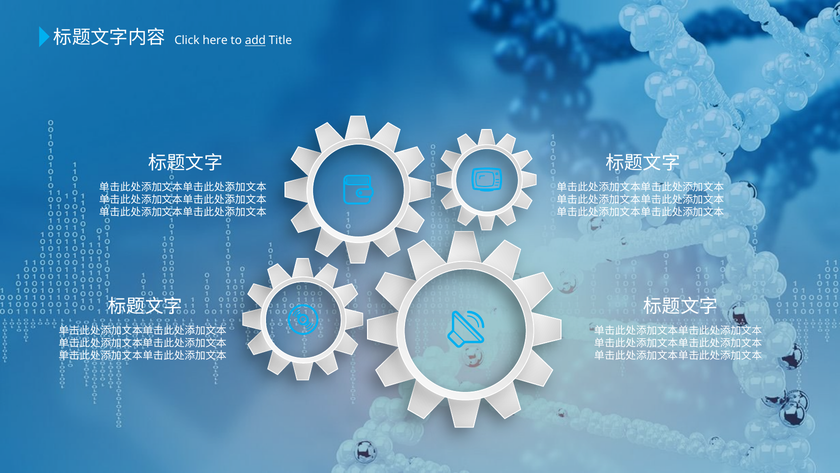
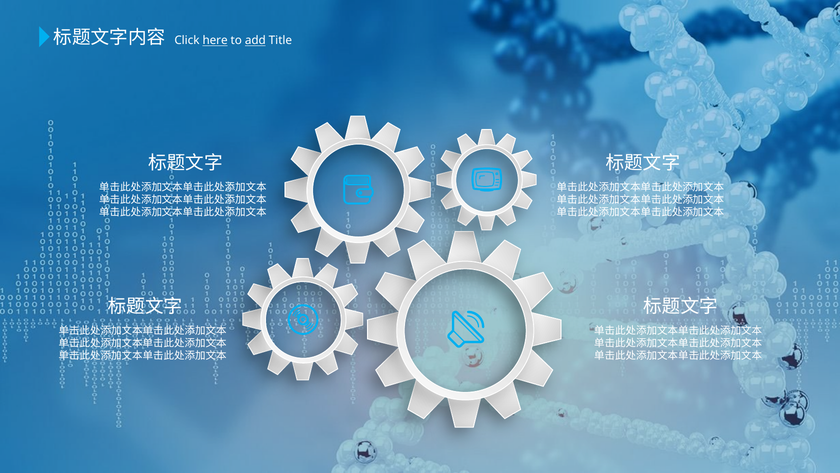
here underline: none -> present (215, 41)
